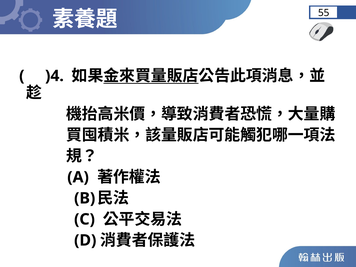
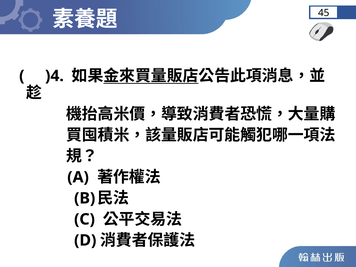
55: 55 -> 45 (324, 13)
